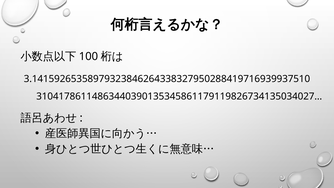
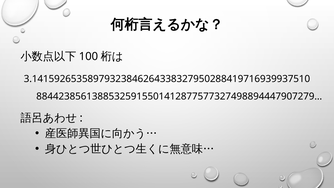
31041786114863440390135345861179119826734135034027…: 31041786114863440390135345861179119826734135034027… -> 88442385613885325915501412877577327498894447907279… (179, 96)
